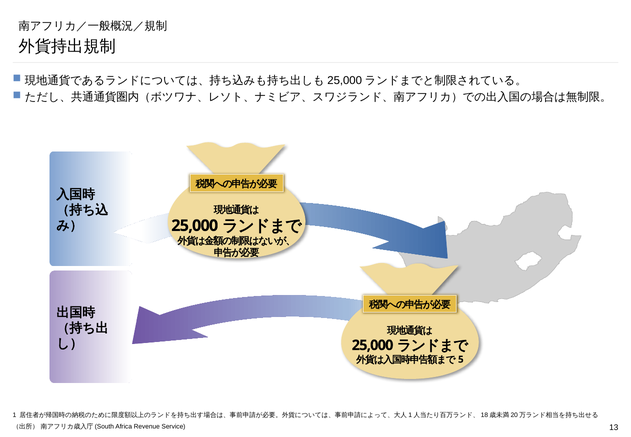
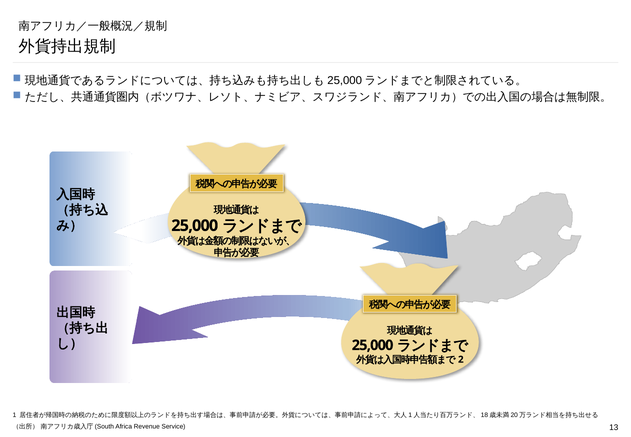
5: 5 -> 2 (461, 359)
